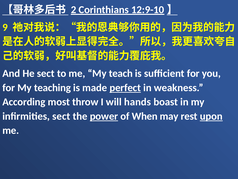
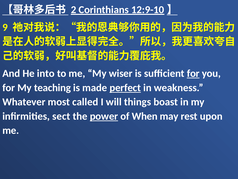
He sect: sect -> into (46, 73)
teach: teach -> wiser (121, 73)
for underline: none -> present (193, 73)
According: According -> Whatever (24, 102)
throw: throw -> called (85, 102)
hands: hands -> things (138, 102)
upon underline: present -> none (211, 116)
